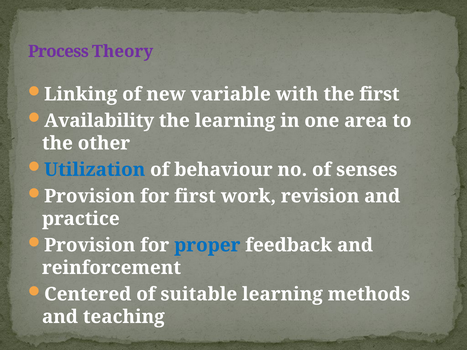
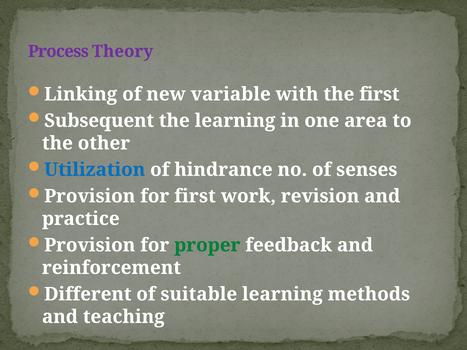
Availability: Availability -> Subsequent (99, 121)
behaviour: behaviour -> hindrance (223, 170)
proper colour: blue -> green (207, 245)
Centered: Centered -> Different (88, 294)
